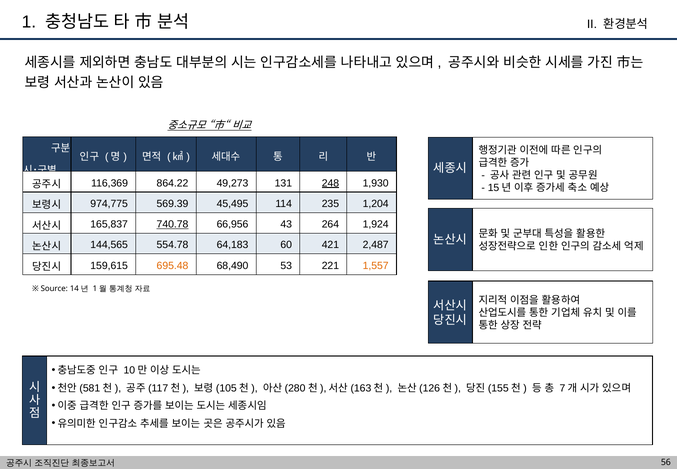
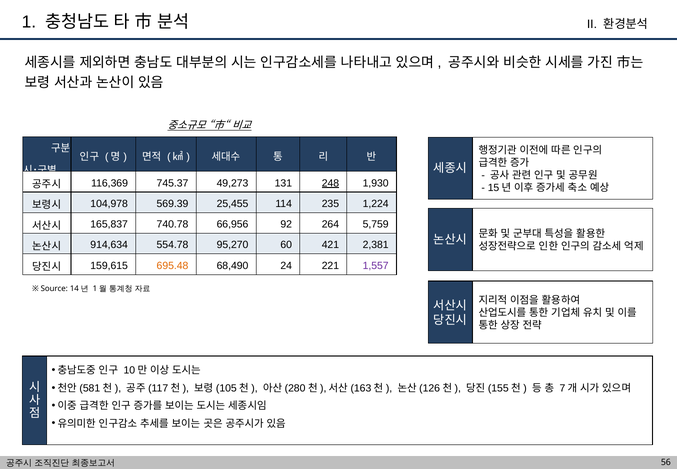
864.22: 864.22 -> 745.37 (173, 183)
974,775: 974,775 -> 104,978 (109, 204)
45,495: 45,495 -> 25,455 (233, 204)
1,204: 1,204 -> 1,224 (376, 204)
740.78 underline: present -> none (173, 224)
43: 43 -> 92 (286, 224)
1,924: 1,924 -> 5,759 (376, 224)
144,565: 144,565 -> 914,634 (109, 245)
64,183: 64,183 -> 95,270 (233, 245)
2,487: 2,487 -> 2,381 (376, 245)
53: 53 -> 24 (286, 265)
1,557 colour: orange -> purple (376, 265)
